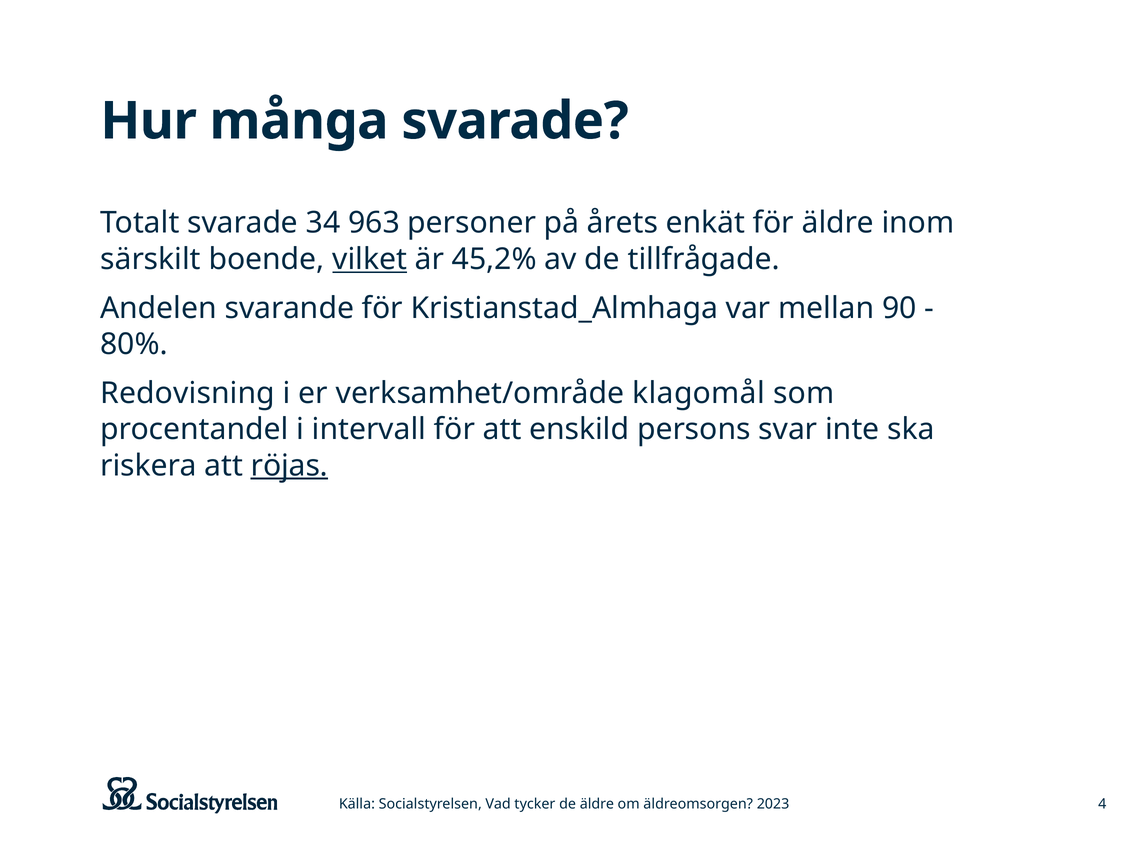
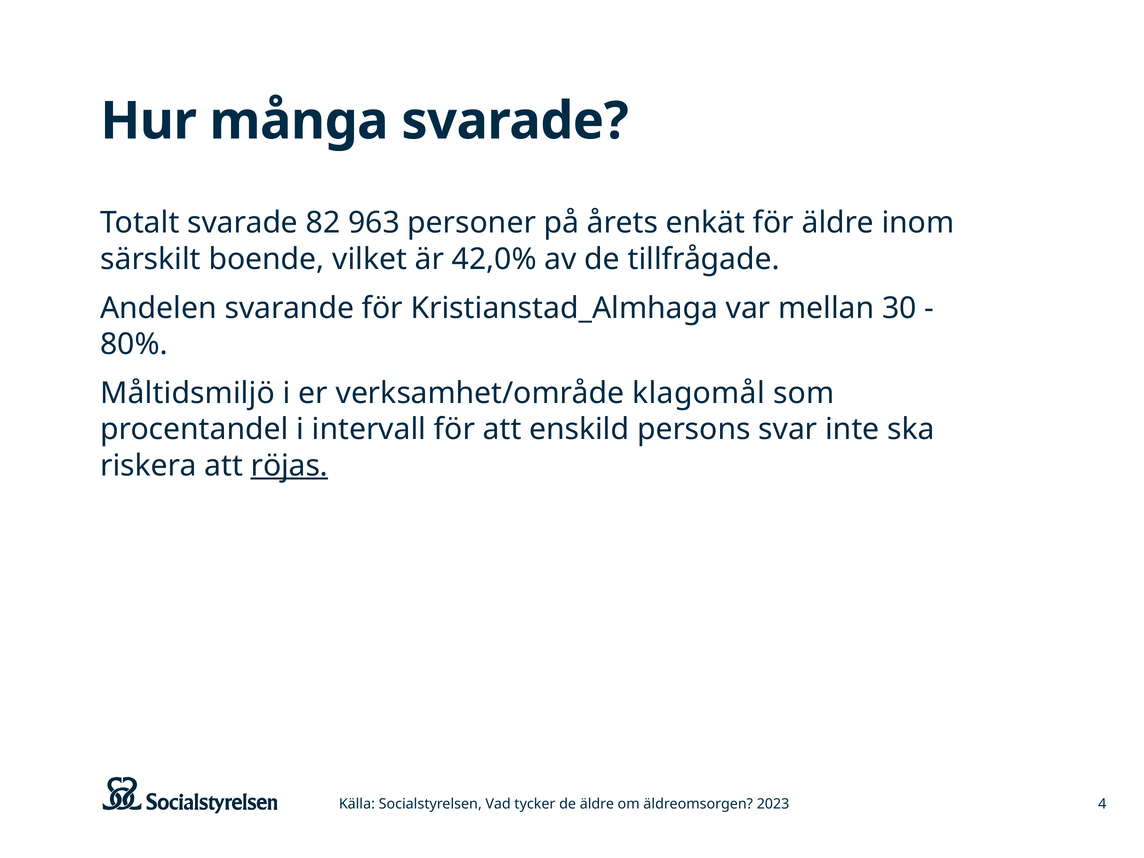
34: 34 -> 82 (323, 223)
vilket underline: present -> none (370, 259)
45,2%: 45,2% -> 42,0% (494, 259)
90: 90 -> 30 (899, 308)
Redovisning: Redovisning -> Måltidsmiljö (188, 393)
